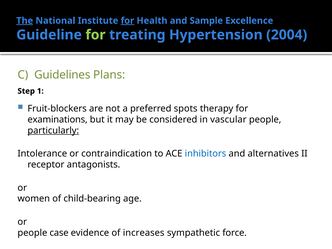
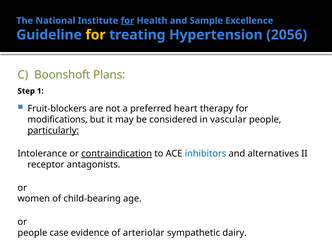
The underline: present -> none (25, 21)
for colour: light green -> yellow (96, 35)
2004: 2004 -> 2056 (287, 35)
Guidelines: Guidelines -> Boonshoft (62, 75)
spots: spots -> heart (186, 109)
examinations: examinations -> modifications (58, 120)
contraindication underline: none -> present (117, 154)
increases: increases -> arteriolar (144, 233)
force: force -> dairy (235, 233)
